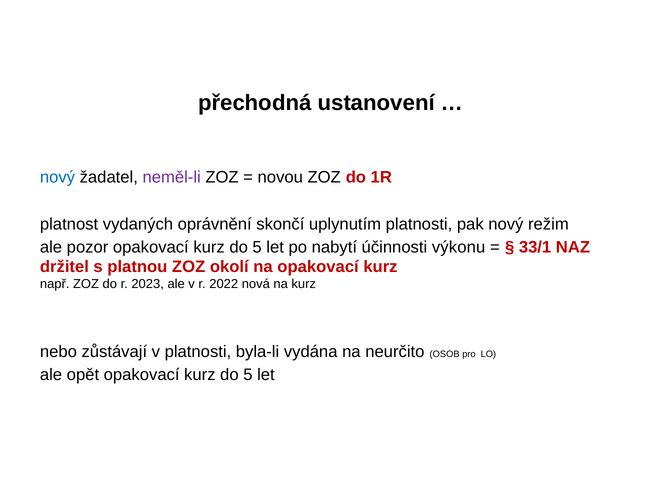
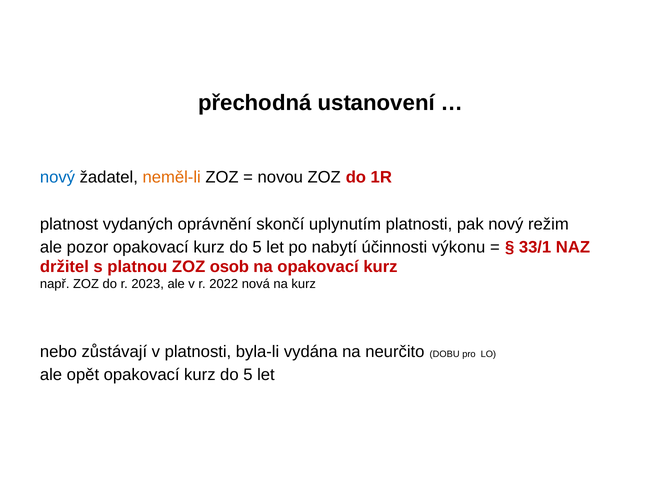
neměl-li colour: purple -> orange (172, 178)
okolí: okolí -> osob (229, 267)
OSOB: OSOB -> DOBU (445, 354)
